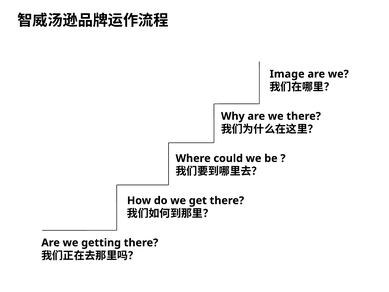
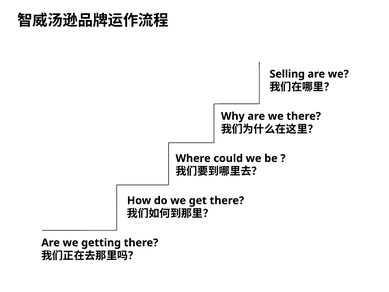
Image: Image -> Selling (287, 74)
